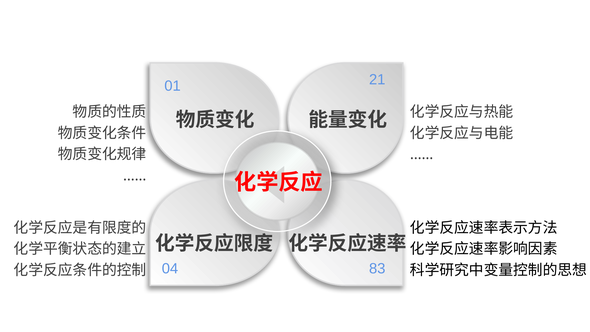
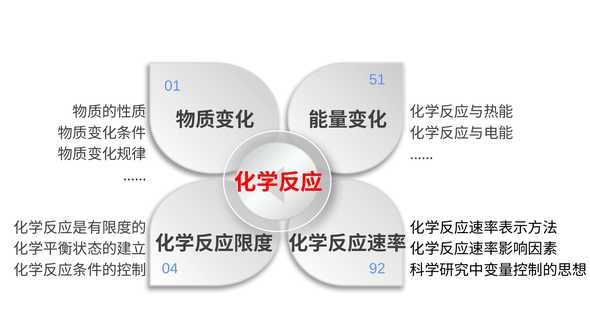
21: 21 -> 51 (377, 79)
83: 83 -> 92 (377, 269)
